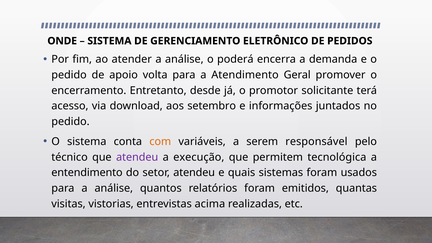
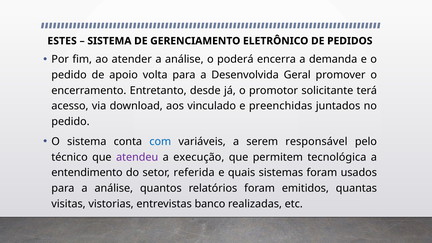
ONDE: ONDE -> ESTES (62, 41)
Atendimento: Atendimento -> Desenvolvida (245, 75)
setembro: setembro -> vinculado (212, 106)
informações: informações -> preenchidas (281, 106)
com colour: orange -> blue (160, 142)
setor atendeu: atendeu -> referida (194, 173)
acima: acima -> banco (210, 204)
